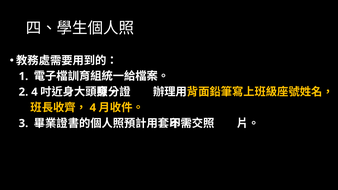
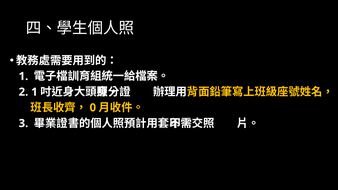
2 4: 4 -> 1 (34, 92)
4: 4 -> 0 (93, 108)
